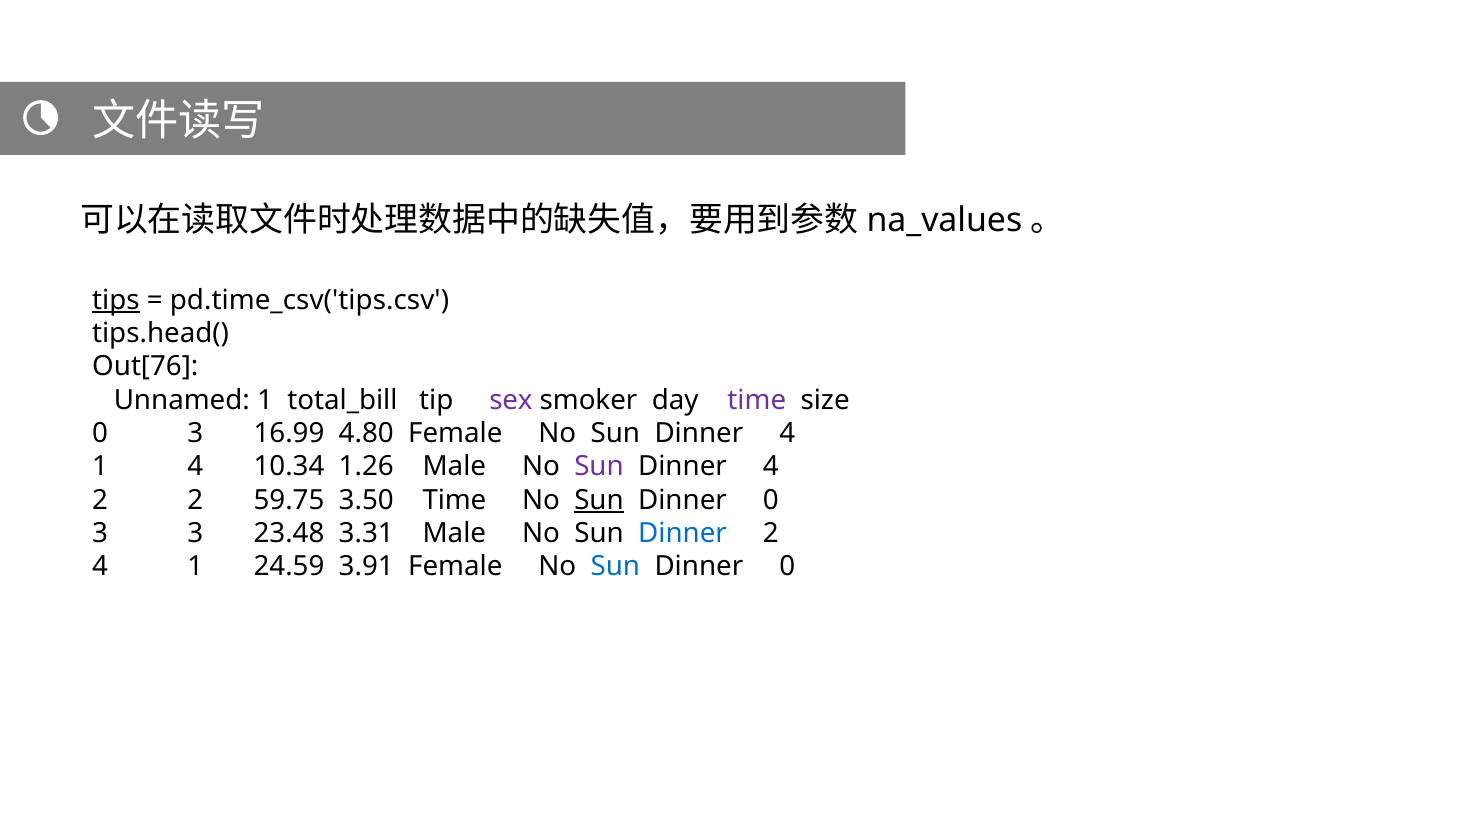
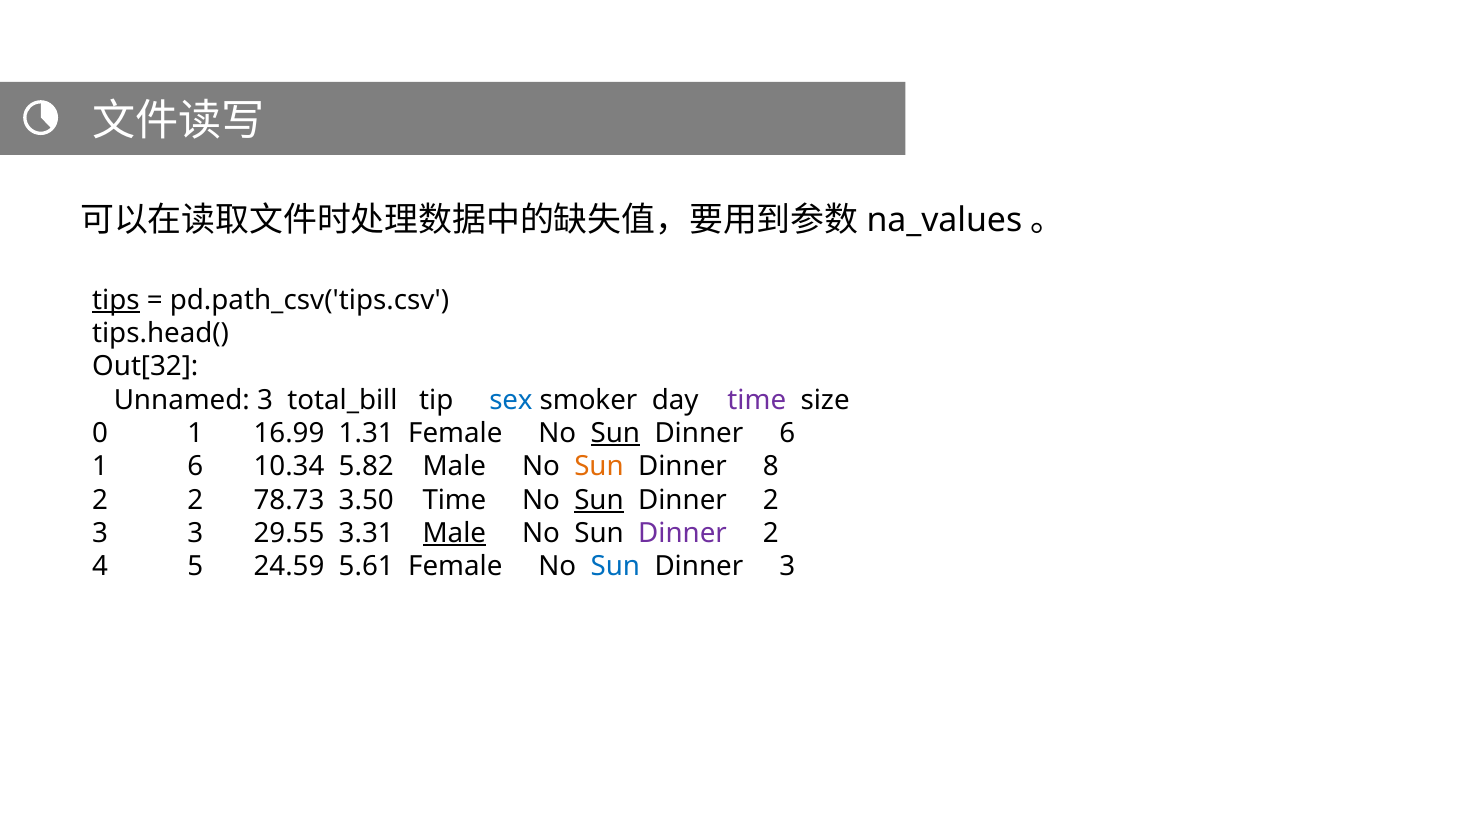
pd.time_csv('tips.csv: pd.time_csv('tips.csv -> pd.path_csv('tips.csv (309, 300)
Out[76: Out[76 -> Out[32 (145, 367)
Unnamed 1: 1 -> 3 (265, 400)
sex colour: purple -> blue (511, 400)
3: 3 -> 1 (195, 433)
4.80: 4.80 -> 1.31 (366, 433)
Sun underline: none -> present (615, 433)
4: 4 -> 6 (787, 433)
1 4: 4 -> 6 (195, 467)
1.26: 1.26 -> 5.82 (366, 467)
Sun colour: purple -> orange (599, 467)
4: 4 -> 8 (771, 467)
59.75: 59.75 -> 78.73 (289, 500)
0: 0 -> 2 (771, 500)
23.48: 23.48 -> 29.55 (289, 533)
Male underline: none -> present (454, 533)
Dinner colour: blue -> purple (682, 533)
1: 1 -> 5 (195, 566)
3.91: 3.91 -> 5.61 (366, 566)
0: 0 -> 3 (787, 566)
